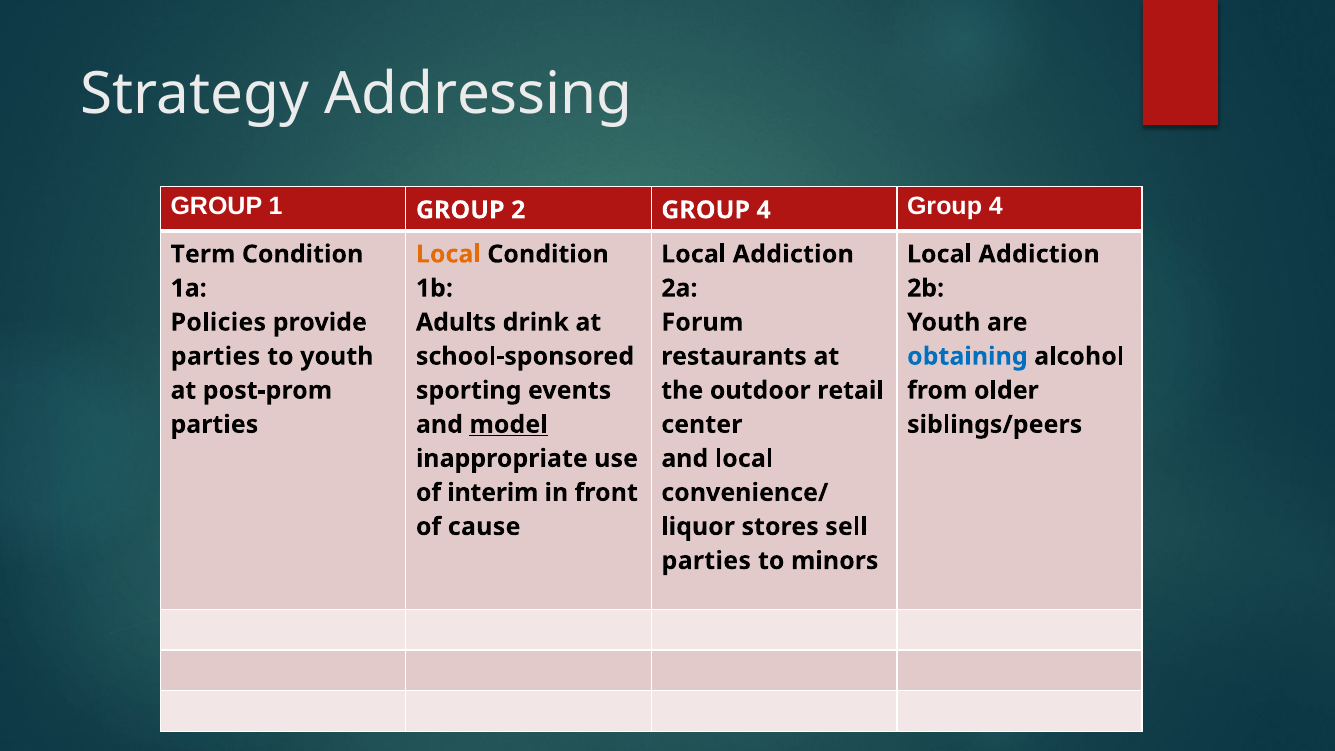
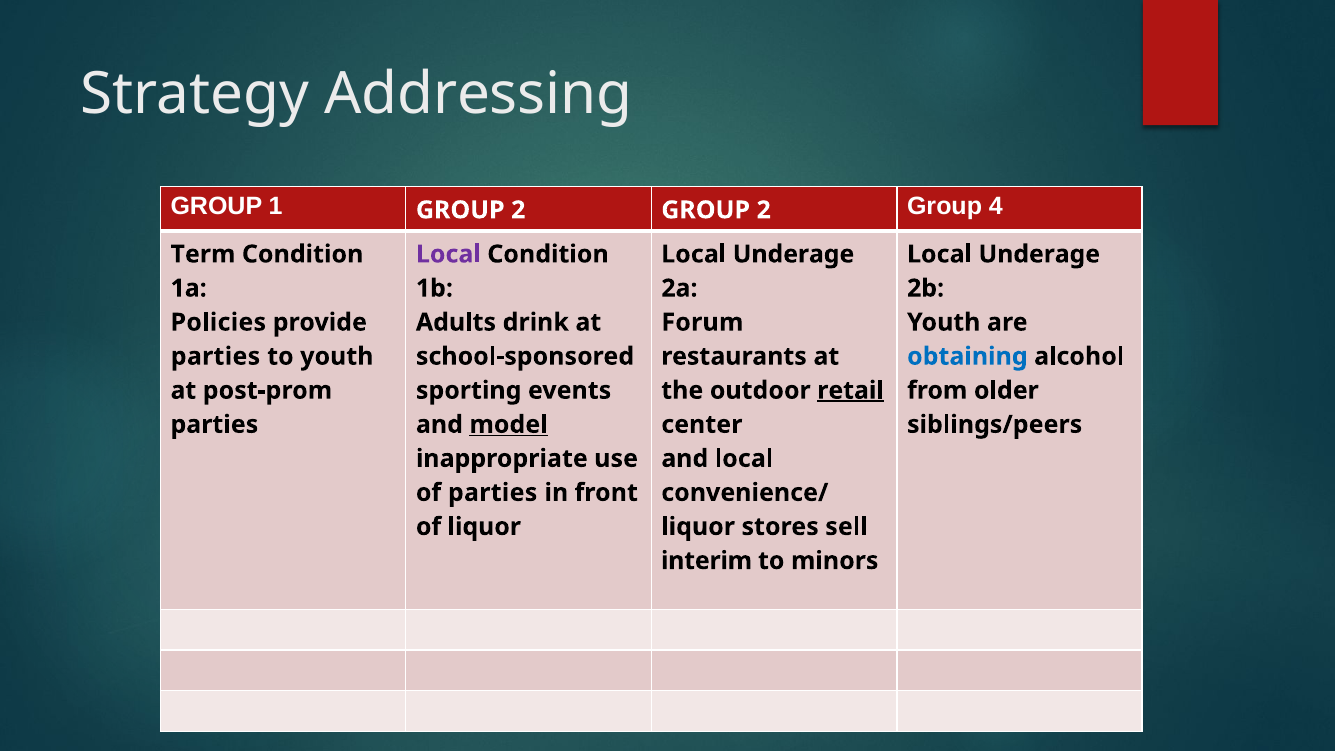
2 GROUP 4: 4 -> 2 (764, 210)
Local colour: orange -> purple (448, 254)
Addiction: Addiction -> Underage (793, 254)
Addiction: Addiction -> Underage (1039, 254)
retail underline: none -> present (850, 390)
of interim: interim -> parties (493, 493)
of cause: cause -> liquor (484, 527)
parties: parties -> interim (706, 561)
